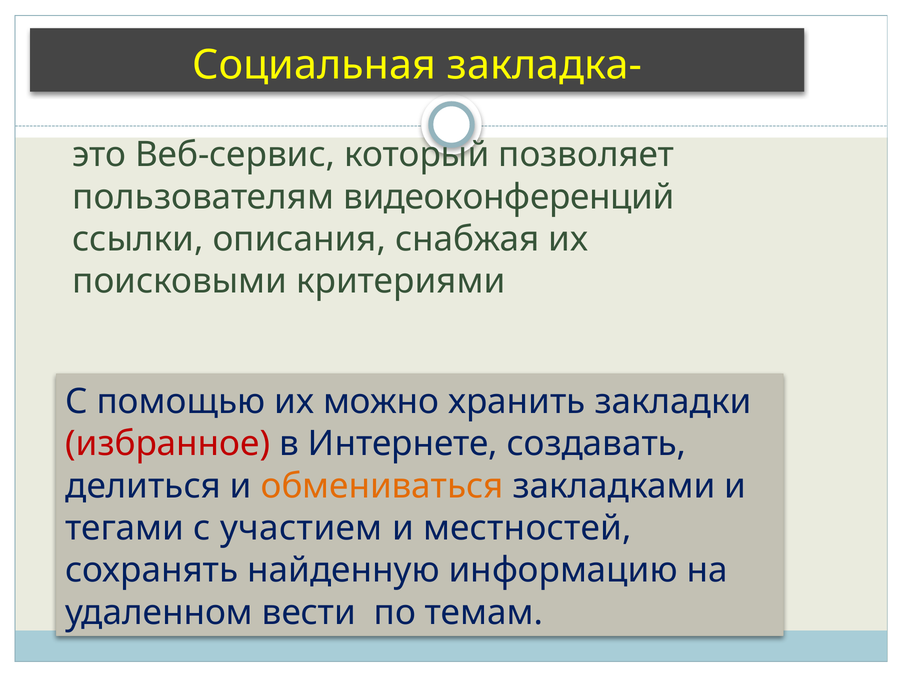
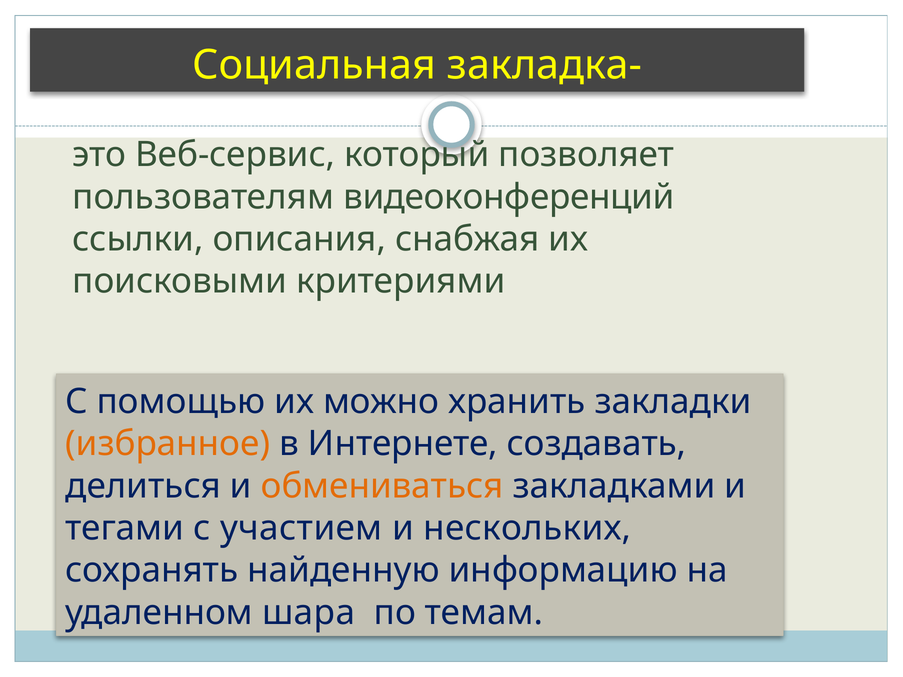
избранное colour: red -> orange (168, 444)
местностей: местностей -> нескольких (527, 528)
вести: вести -> шара (309, 613)
